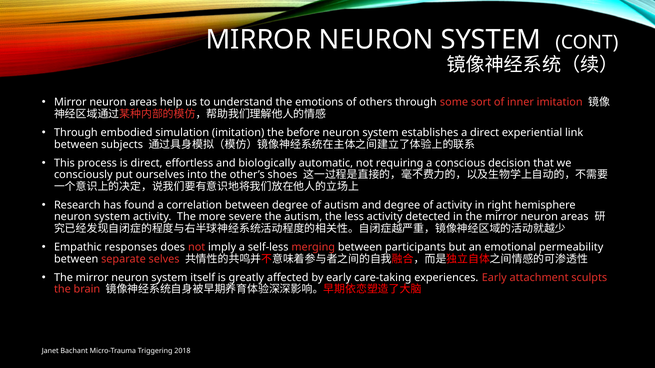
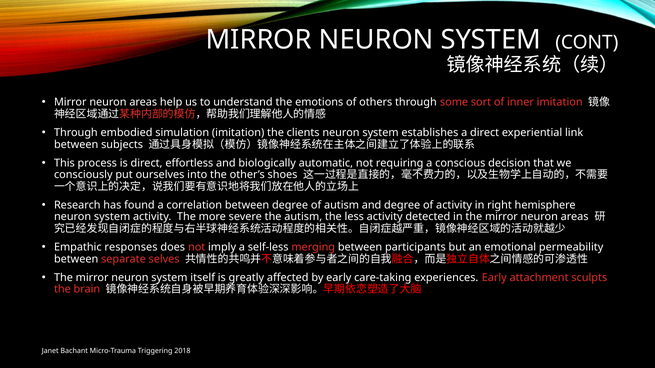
before: before -> clients (303, 133)
